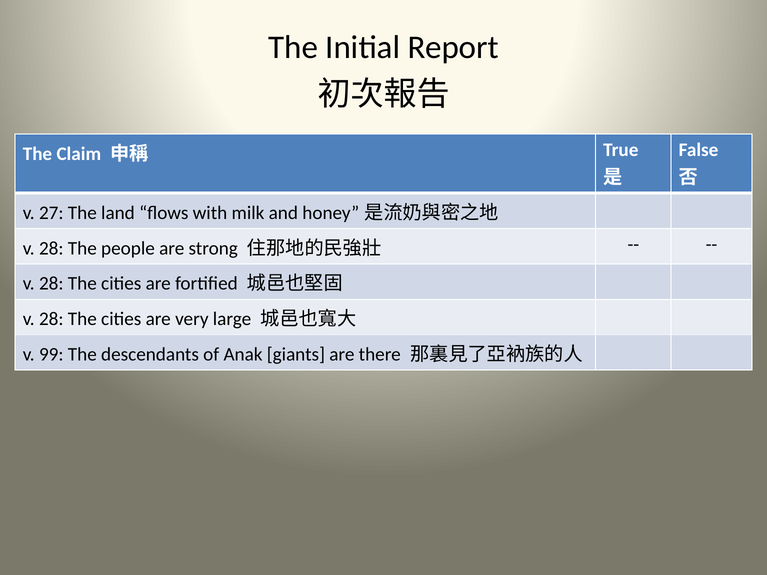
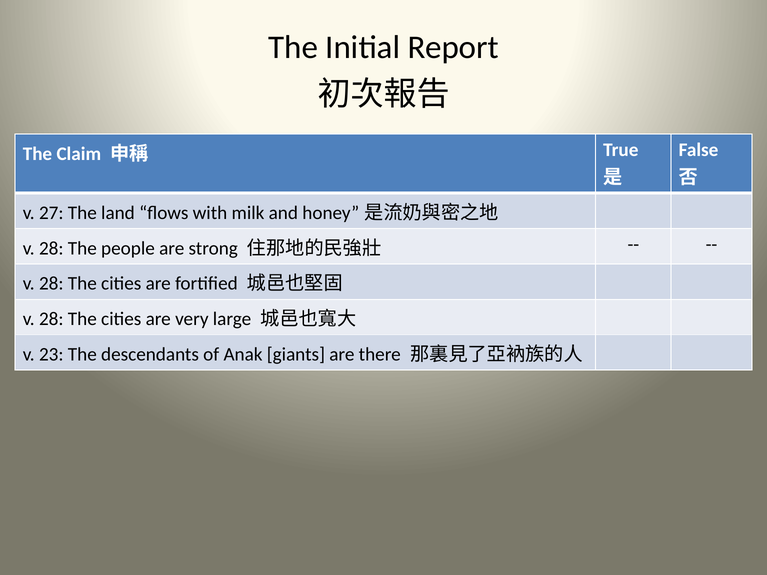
99: 99 -> 23 (51, 355)
